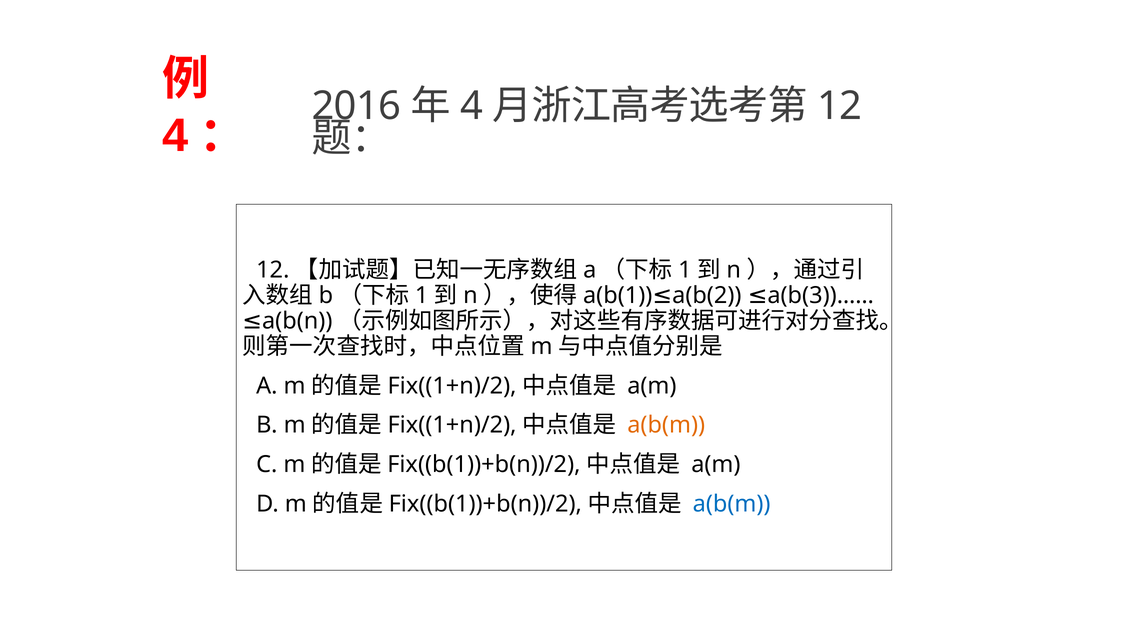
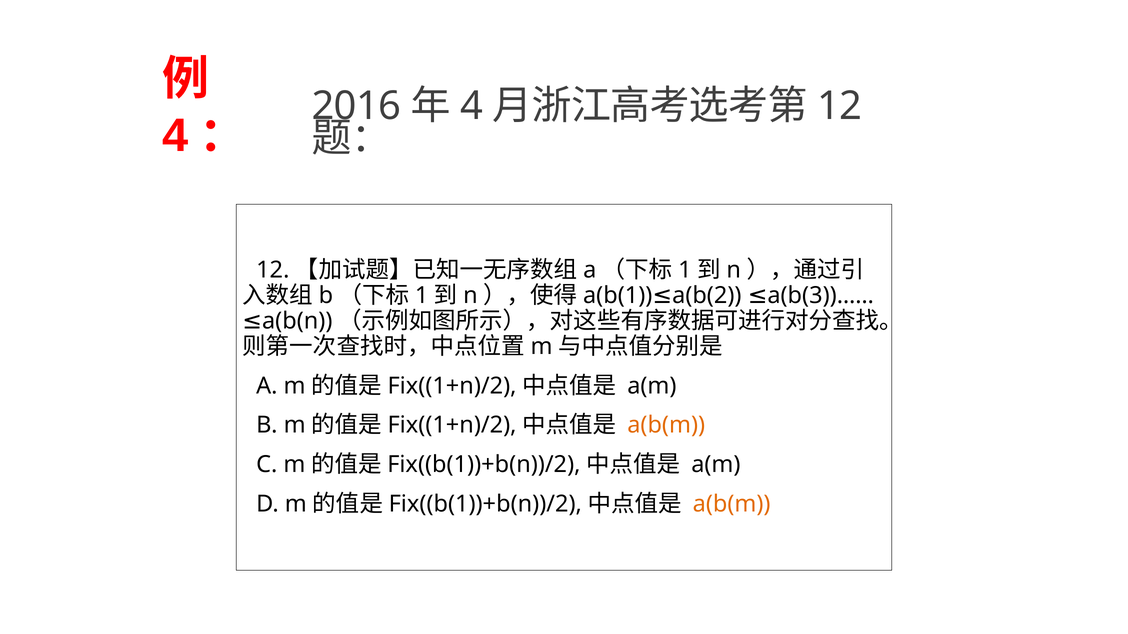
a(b(m colour: blue -> orange (732, 504)
